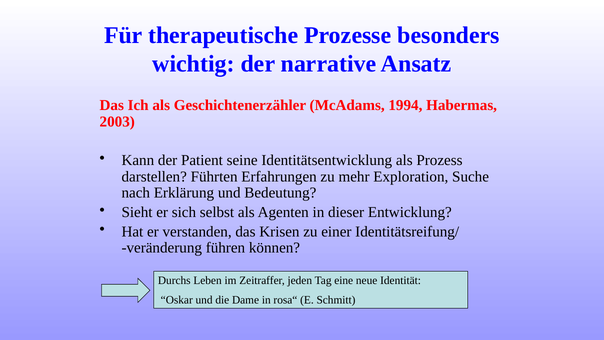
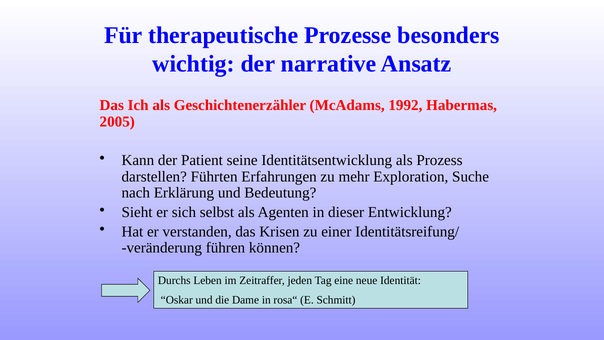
1994: 1994 -> 1992 (405, 105)
2003: 2003 -> 2005 (117, 122)
